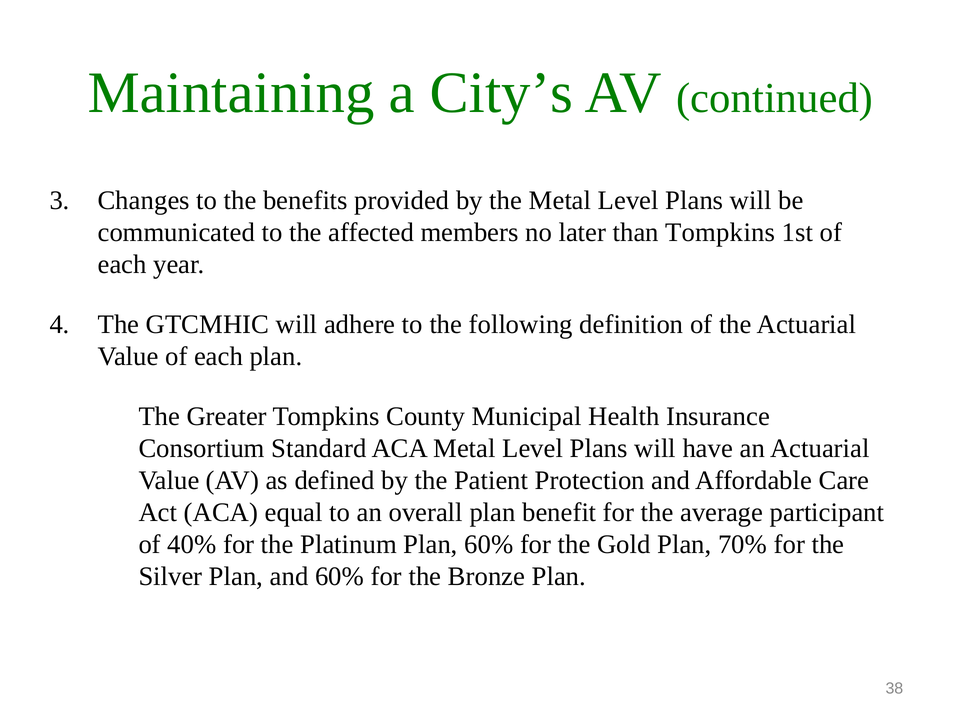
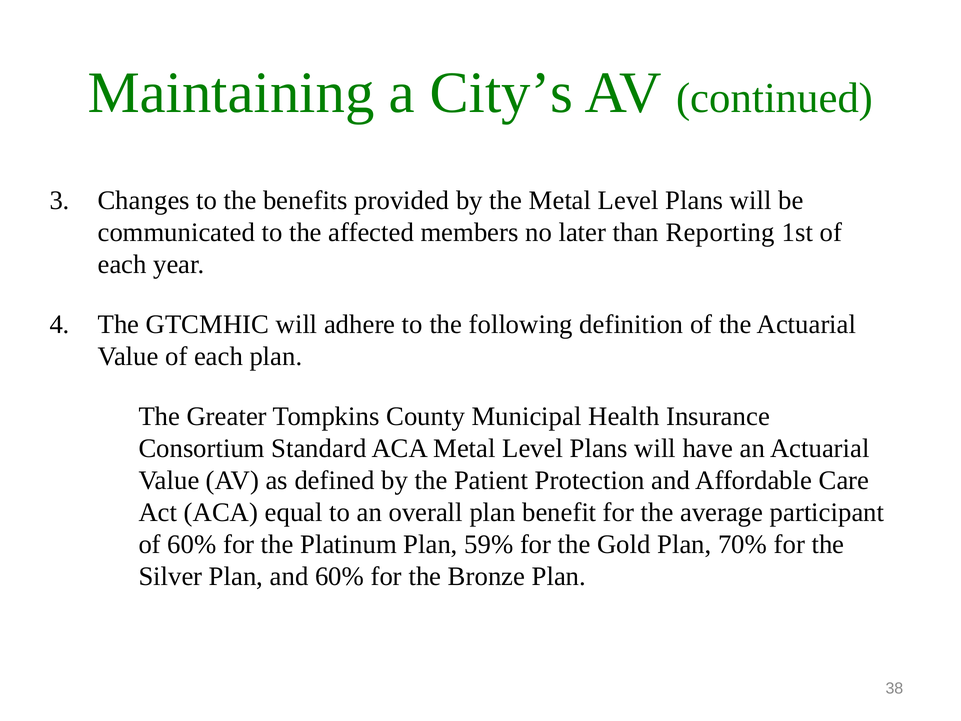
than Tompkins: Tompkins -> Reporting (720, 232)
of 40%: 40% -> 60% (192, 544)
Plan 60%: 60% -> 59% (489, 544)
